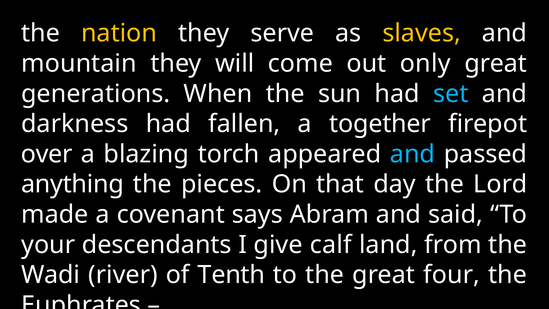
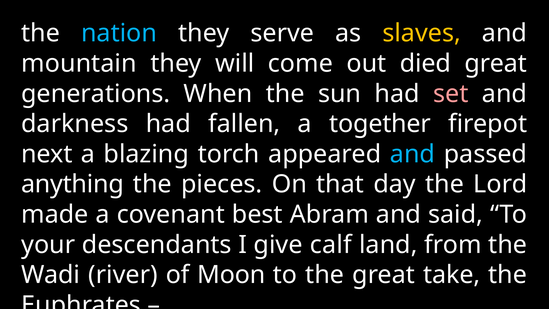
nation colour: yellow -> light blue (119, 33)
only: only -> died (425, 63)
set colour: light blue -> pink (451, 94)
over: over -> next (47, 154)
says: says -> best (257, 214)
Tenth: Tenth -> Moon (231, 275)
four: four -> take (452, 275)
